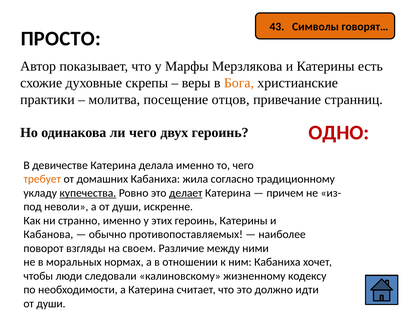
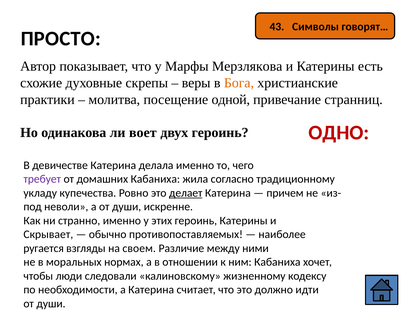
отцов: отцов -> одной (231, 99)
ли чего: чего -> воет (143, 132)
требует colour: orange -> purple (42, 179)
купечества underline: present -> none (88, 193)
Кабанова: Кабанова -> Скрывает (48, 234)
поворот: поворот -> ругается (44, 248)
